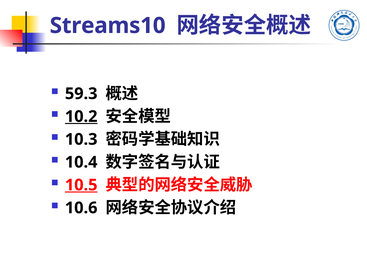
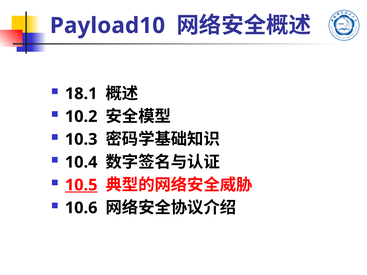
Streams10: Streams10 -> Payload10 (107, 26)
59.3: 59.3 -> 18.1 (81, 94)
10.2 underline: present -> none (81, 117)
